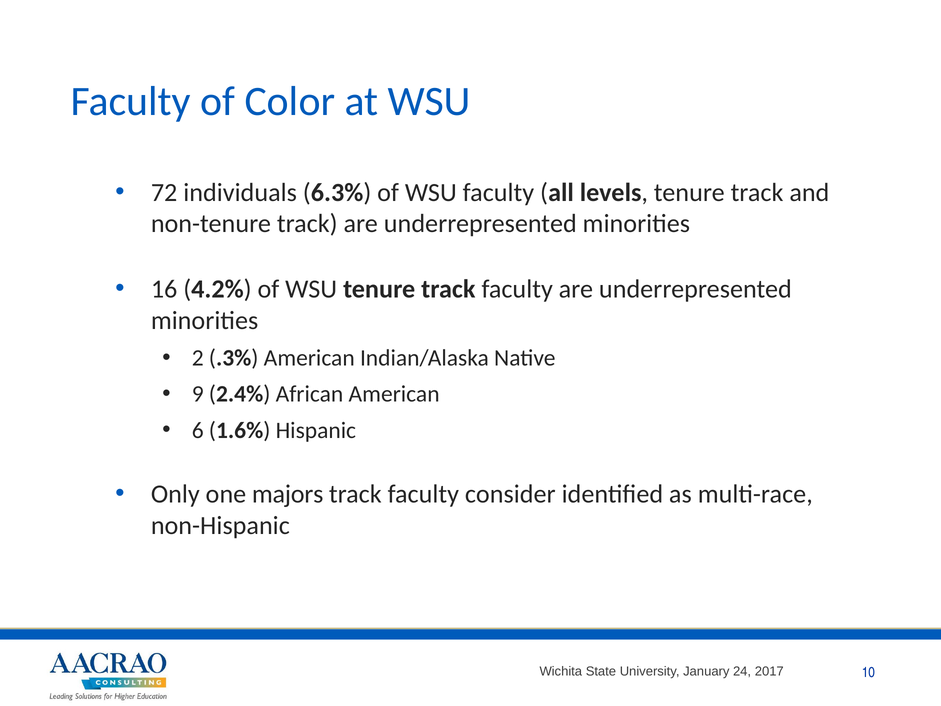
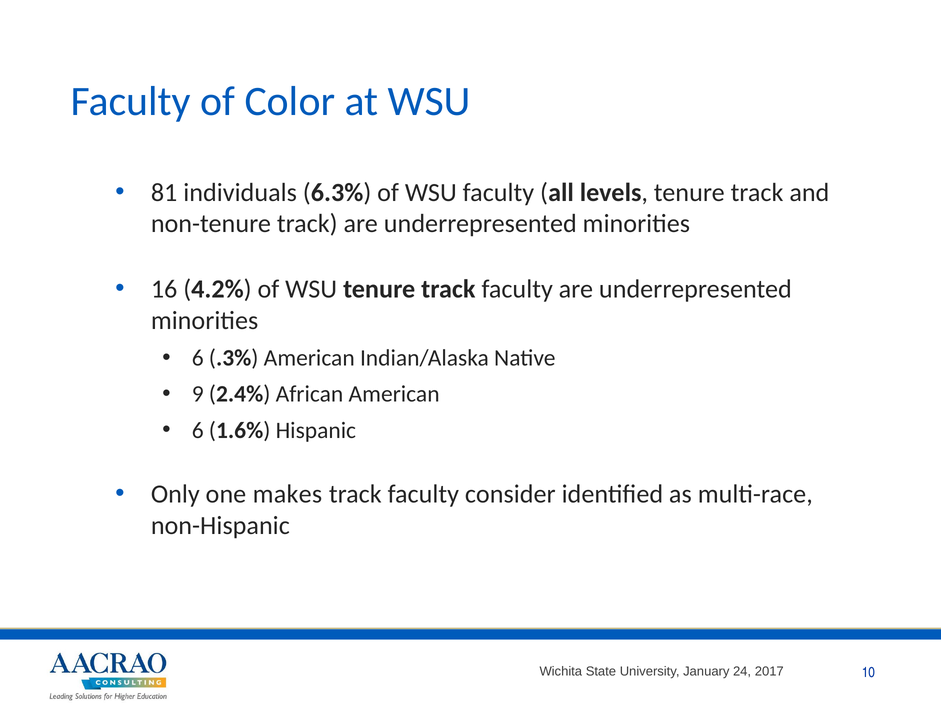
72: 72 -> 81 (164, 192)
2: 2 -> 6 (198, 358)
majors: majors -> makes (287, 494)
